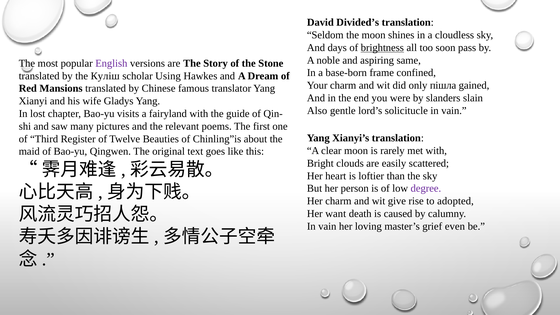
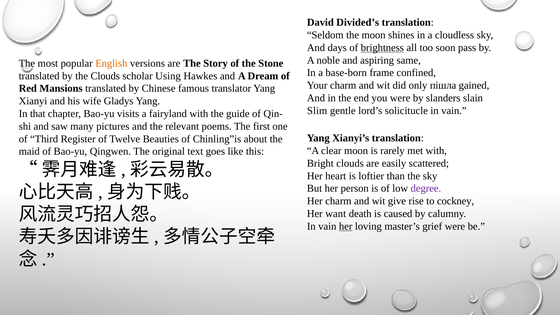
English colour: purple -> orange (111, 63)
the Куліш: Куліш -> Clouds (105, 76)
Also: Also -> Slim (317, 111)
lost: lost -> that (38, 114)
adopted: adopted -> cockney (456, 201)
her underline: none -> present (346, 226)
grief even: even -> were (455, 226)
